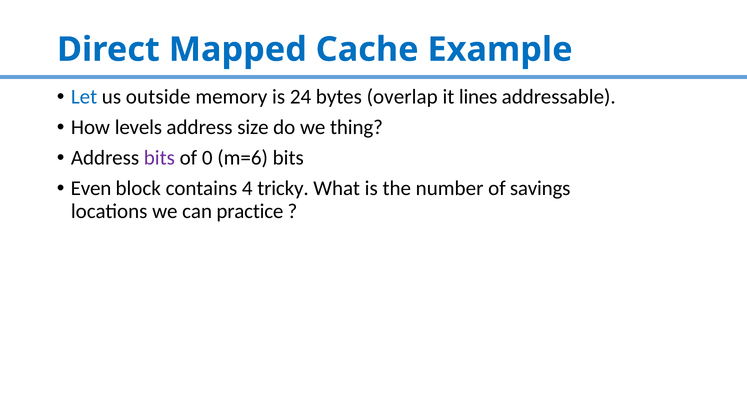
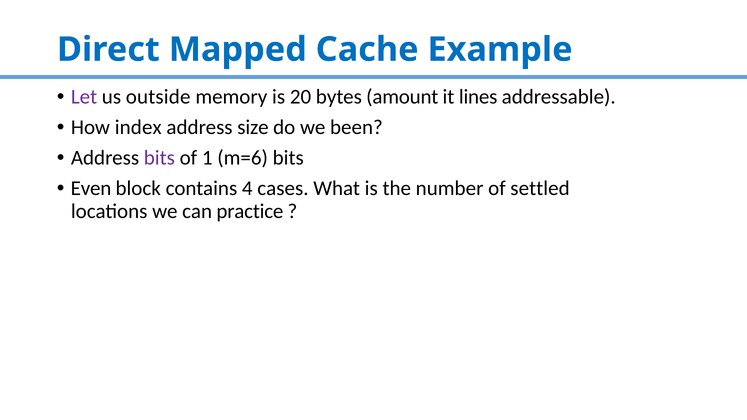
Let colour: blue -> purple (84, 97)
24: 24 -> 20 (301, 97)
overlap: overlap -> amount (402, 97)
levels: levels -> index (138, 128)
thing: thing -> been (356, 128)
0: 0 -> 1 (207, 158)
tricky: tricky -> cases (283, 189)
savings: savings -> settled (540, 189)
